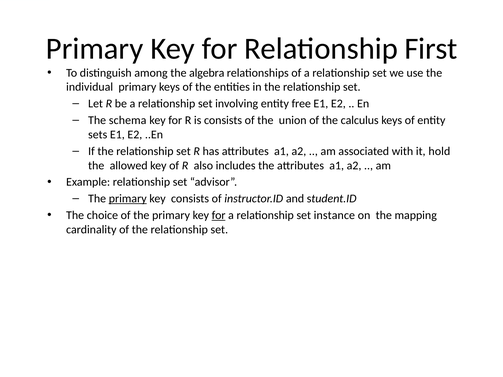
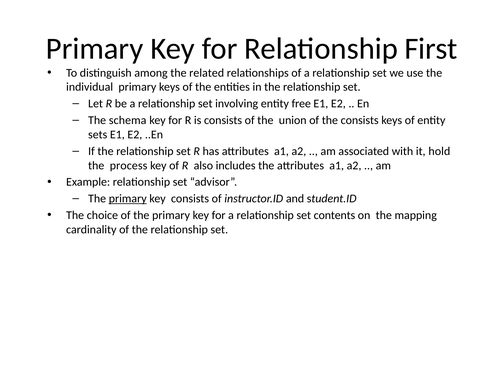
algebra: algebra -> related (207, 73)
the calculus: calculus -> consists (360, 120)
allowed: allowed -> process (129, 166)
for underline: present -> none (219, 215)
instance: instance -> contents (334, 215)
